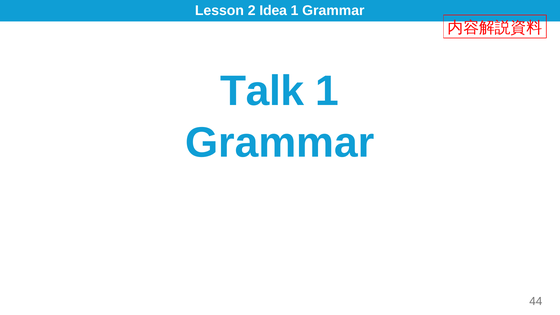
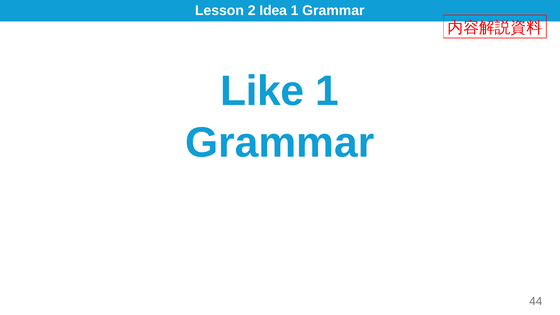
Talk: Talk -> Like (262, 91)
